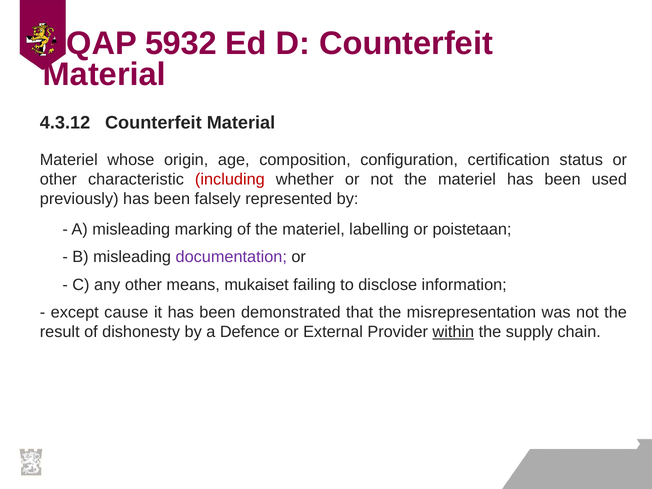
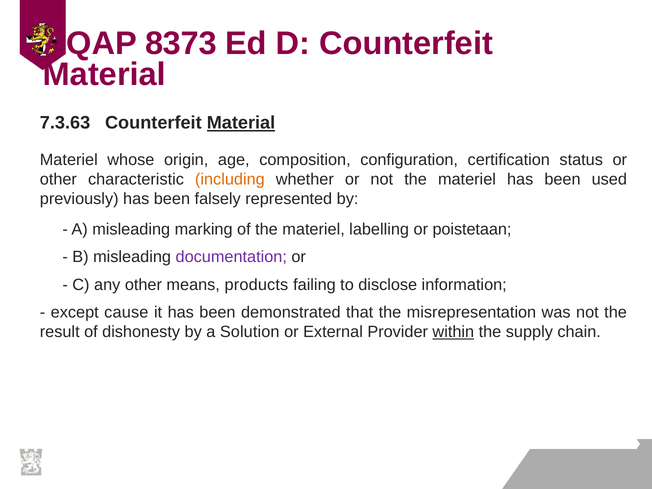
5932: 5932 -> 8373 (181, 43)
4.3.12: 4.3.12 -> 7.3.63 (65, 123)
Material underline: none -> present (241, 123)
including colour: red -> orange (230, 179)
mukaiset: mukaiset -> products (256, 285)
Defence: Defence -> Solution (250, 332)
